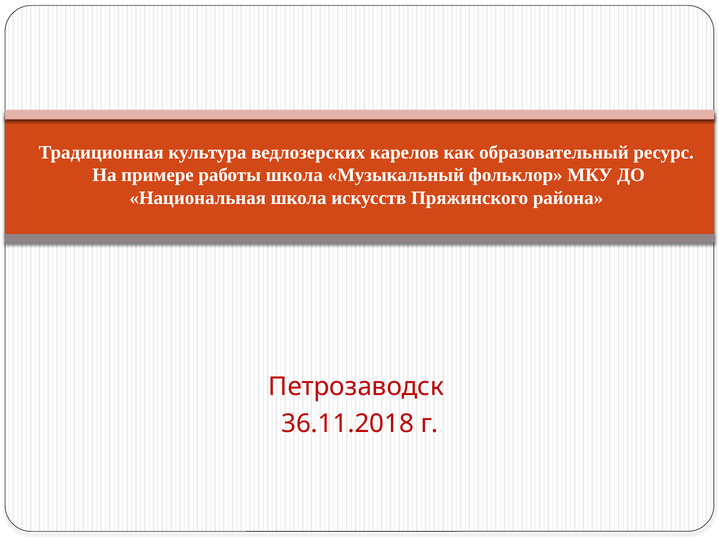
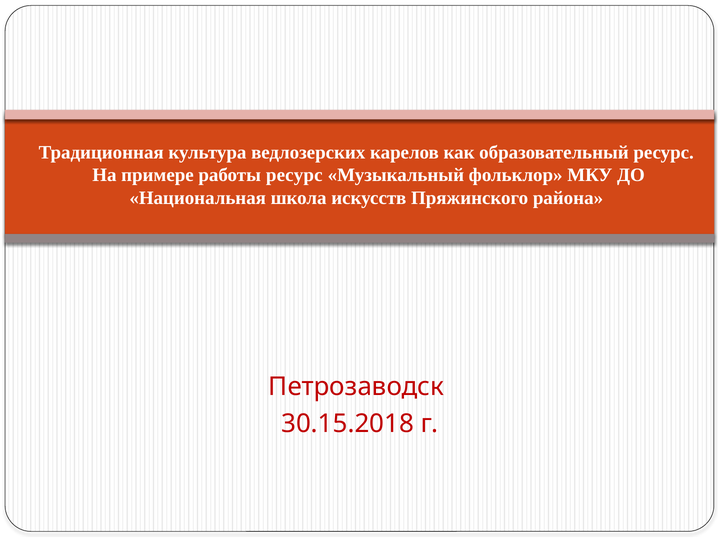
работы школа: школа -> ресурс (294, 175)
36.11.2018: 36.11.2018 -> 30.15.2018 (348, 424)
